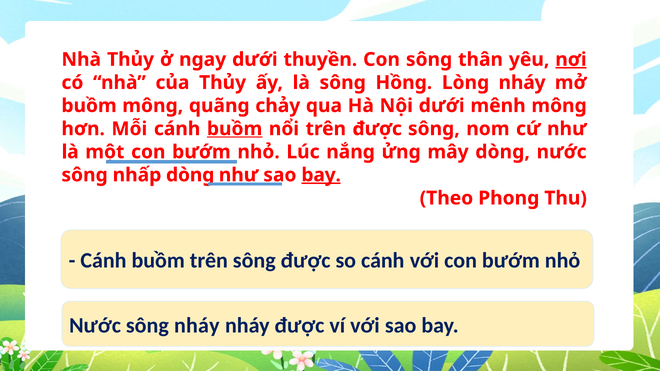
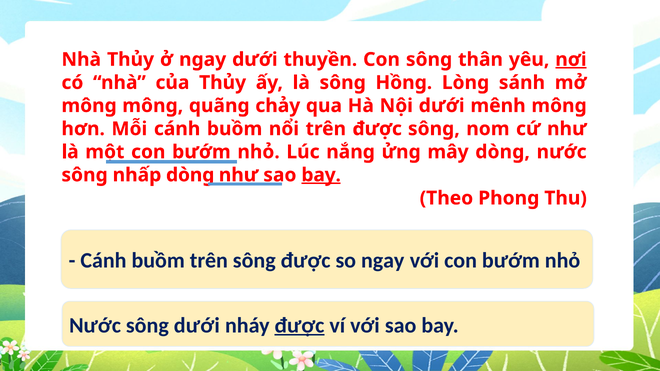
Lòng nháy: nháy -> sánh (522, 83)
buồm: buồm -> mông (89, 106)
buồm underline: present -> none (235, 129)
so cánh: cánh -> ngay (383, 261)
sông nháy: nháy -> dưới (197, 326)
được underline: none -> present (299, 326)
